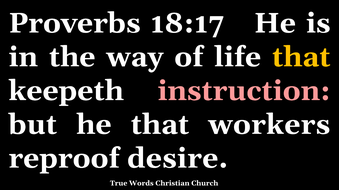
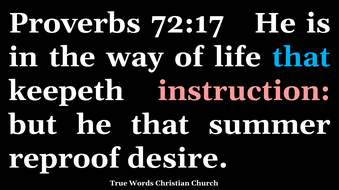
18:17: 18:17 -> 72:17 (187, 23)
that colour: yellow -> light blue (301, 57)
workers: workers -> summer (269, 125)
